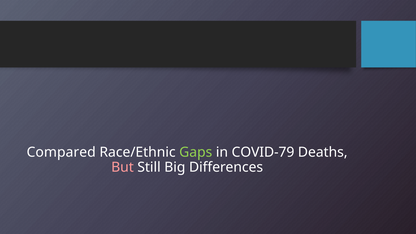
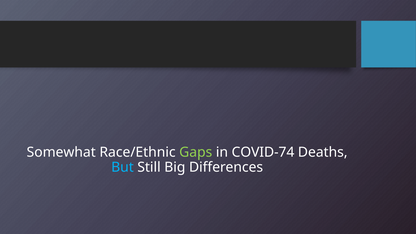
Compared: Compared -> Somewhat (61, 152)
COVID-79: COVID-79 -> COVID-74 (263, 152)
But colour: pink -> light blue (122, 167)
